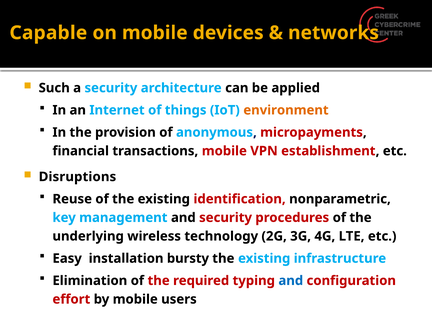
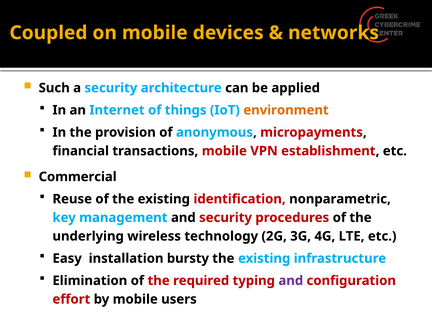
Capable: Capable -> Coupled (48, 33)
Disruptions: Disruptions -> Commercial (78, 177)
and colour: blue -> purple (291, 281)
